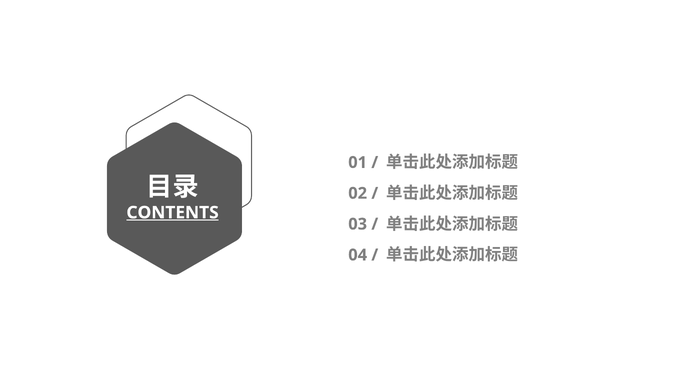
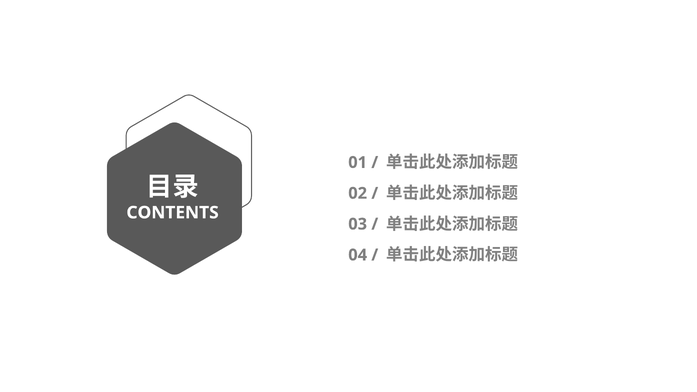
CONTENTS underline: present -> none (173, 213)
